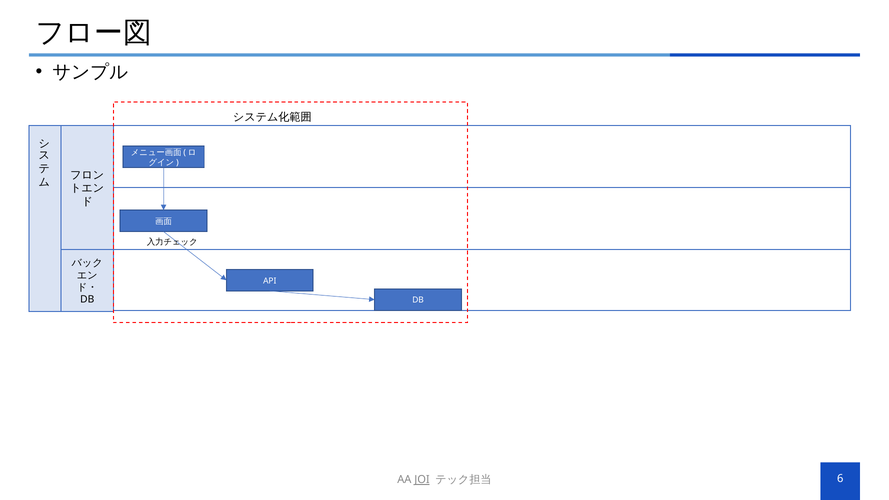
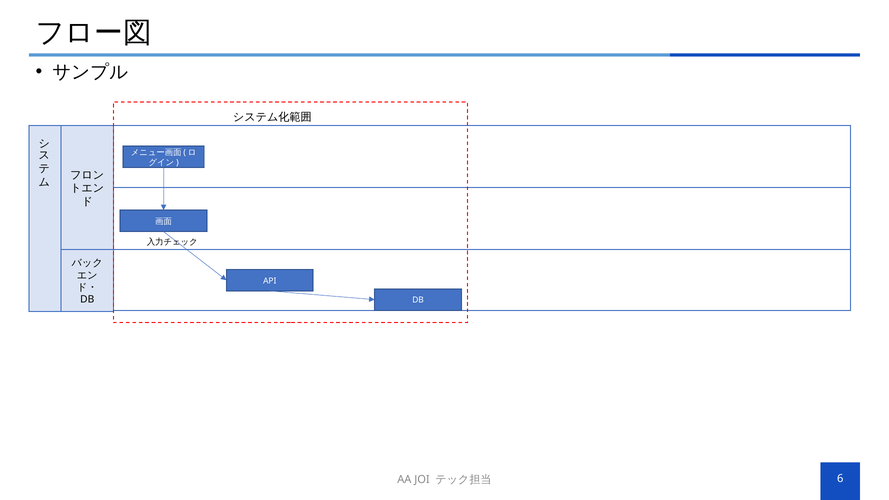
JOI underline: present -> none (422, 480)
